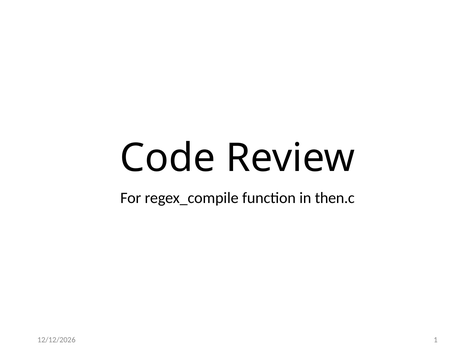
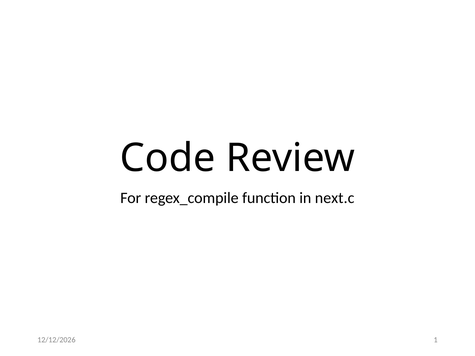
then.c: then.c -> next.c (335, 198)
